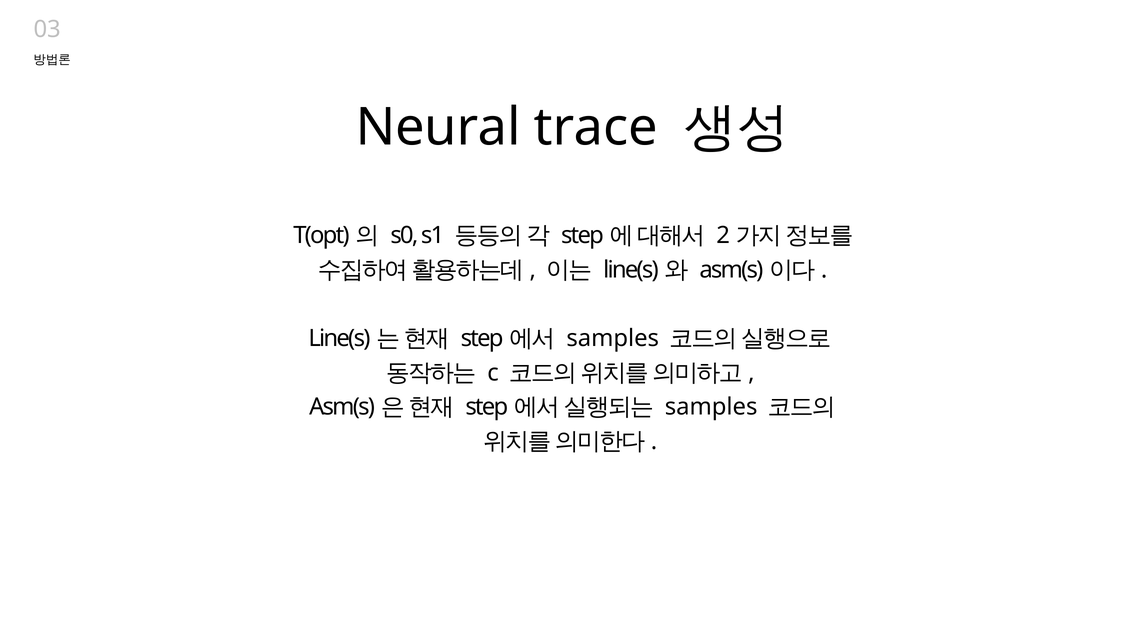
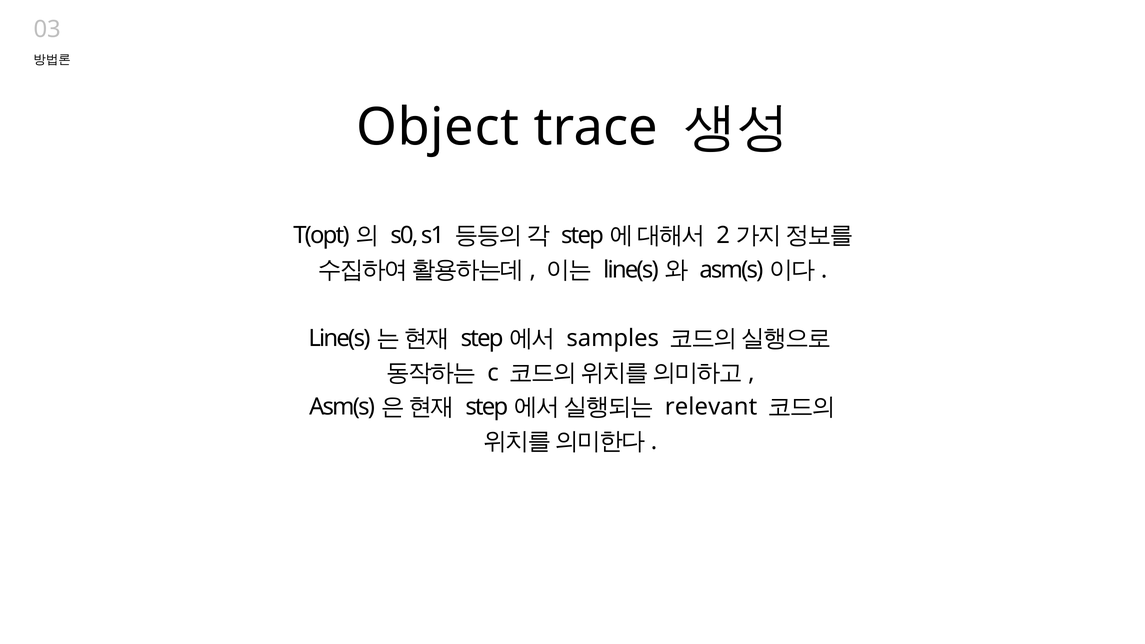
Neural: Neural -> Object (438, 128)
samples: samples -> relevant (711, 407)
